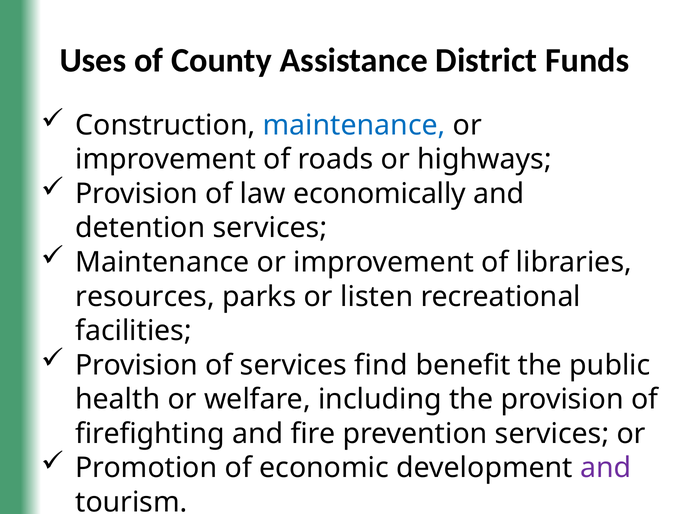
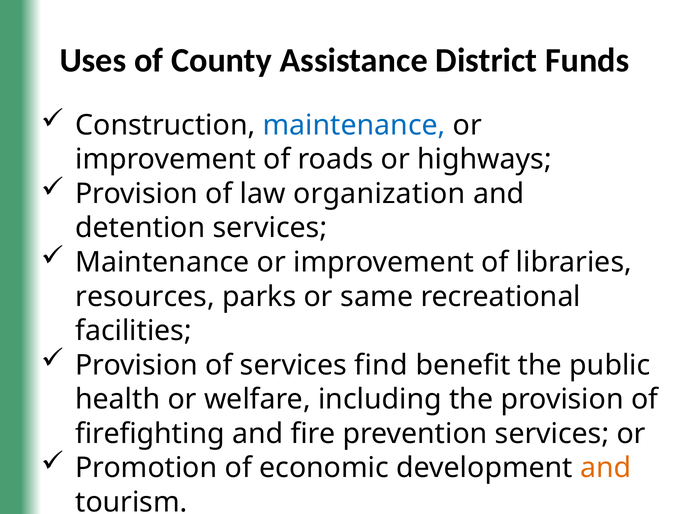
economically: economically -> organization (379, 194)
listen: listen -> same (377, 296)
and colour: purple -> orange (606, 468)
